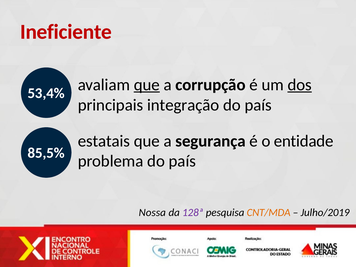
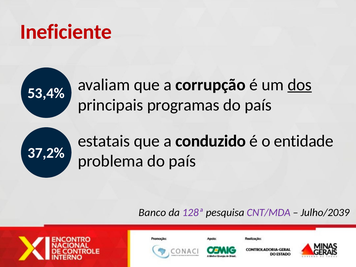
que underline: present -> none (147, 85)
integração: integração -> programas (183, 105)
segurança: segurança -> conduzido (211, 141)
85,5%: 85,5% -> 37,2% (46, 153)
Nossa: Nossa -> Banco (152, 213)
CNT/MDA colour: orange -> purple (269, 213)
Julho/2019: Julho/2019 -> Julho/2039 (325, 213)
